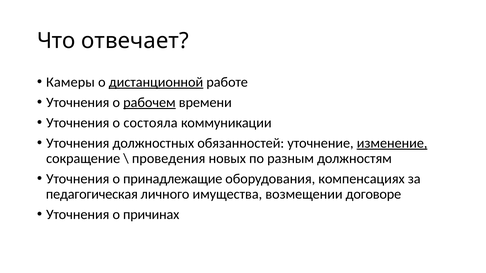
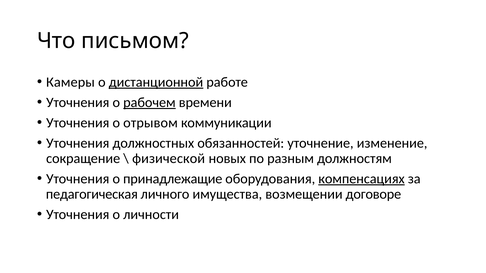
отвечает: отвечает -> письмом (135, 41)
состояла: состояла -> отрывом (150, 123)
изменение underline: present -> none (392, 143)
проведения: проведения -> физической (169, 159)
компенсациях underline: none -> present (362, 179)
причинах: причинах -> личности (151, 215)
